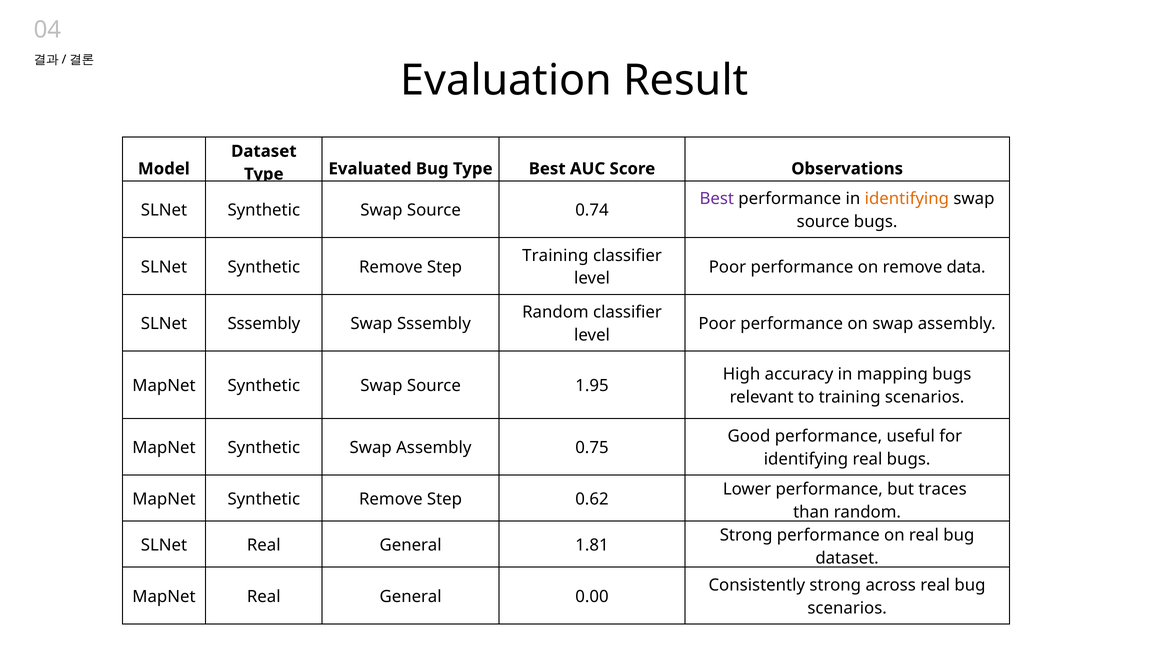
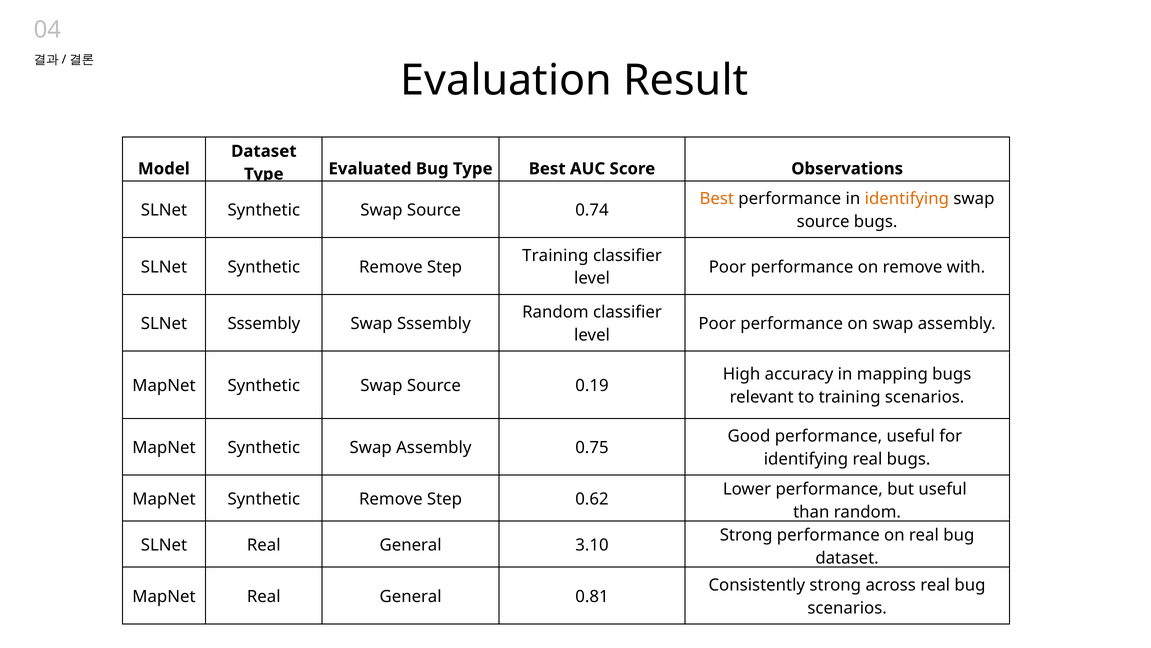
Best colour: purple -> orange (717, 199)
data: data -> with (966, 267)
1.95: 1.95 -> 0.19 (592, 385)
but traces: traces -> useful (943, 489)
1.81: 1.81 -> 3.10 (592, 545)
0.00: 0.00 -> 0.81 (592, 596)
